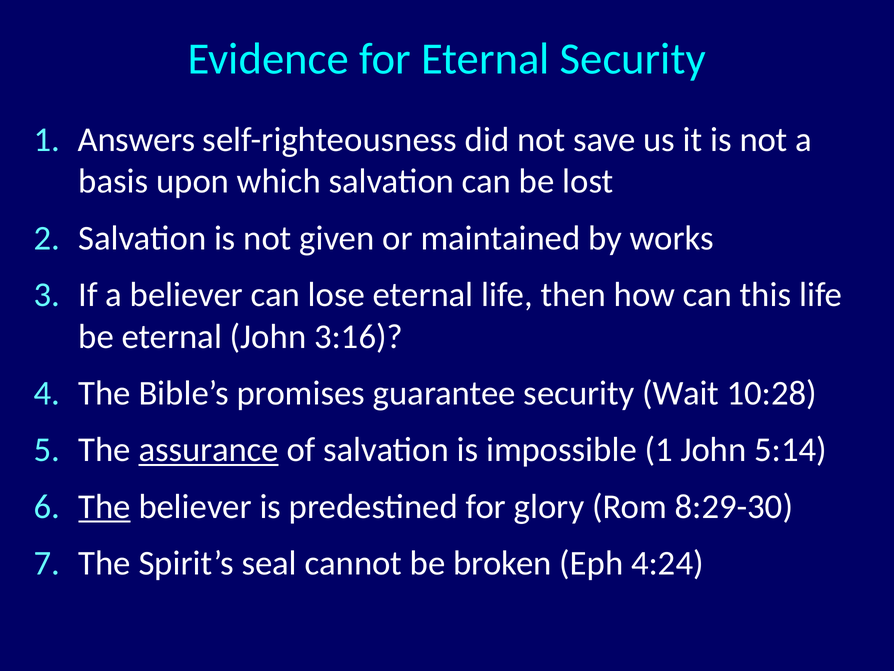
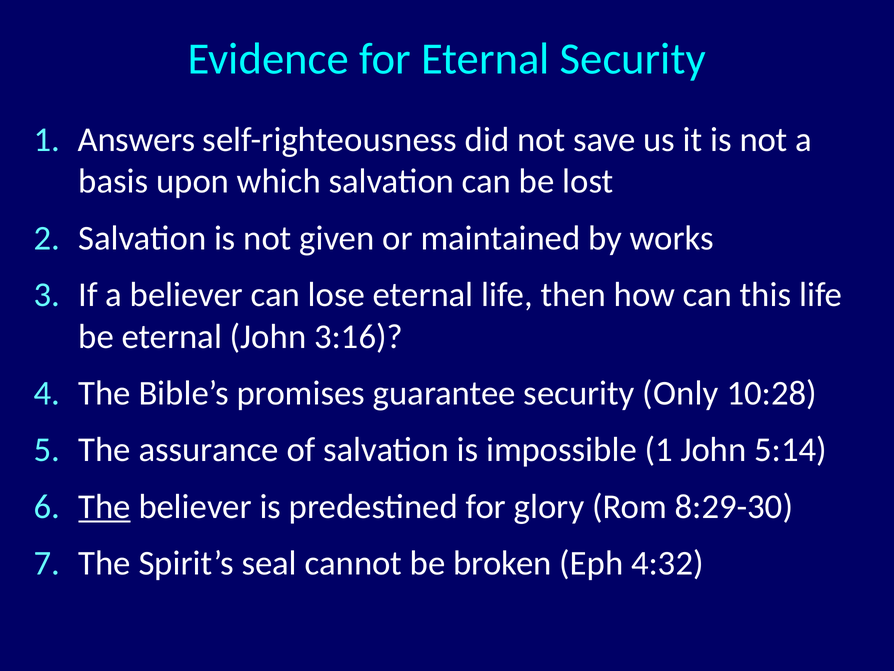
Wait: Wait -> Only (681, 393)
assurance underline: present -> none (209, 450)
4:24: 4:24 -> 4:32 (667, 563)
